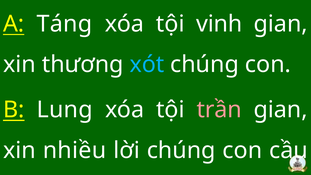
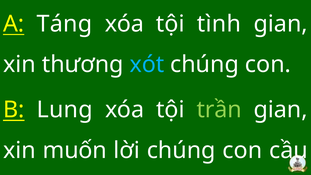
vinh: vinh -> tình (219, 24)
trần colour: pink -> light green (219, 110)
nhiều: nhiều -> muốn (75, 150)
